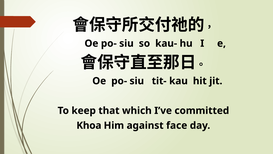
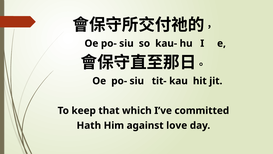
Khoa: Khoa -> Hath (89, 125)
face: face -> love (177, 125)
